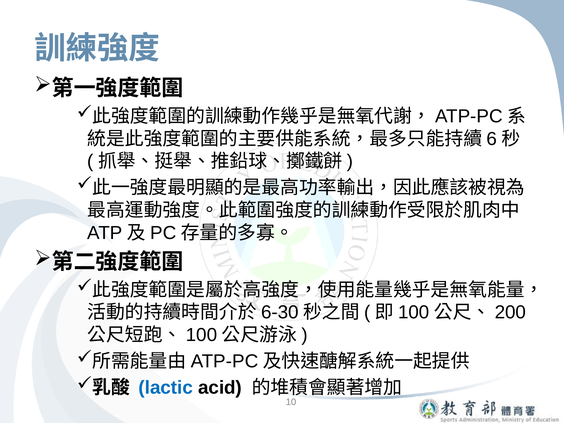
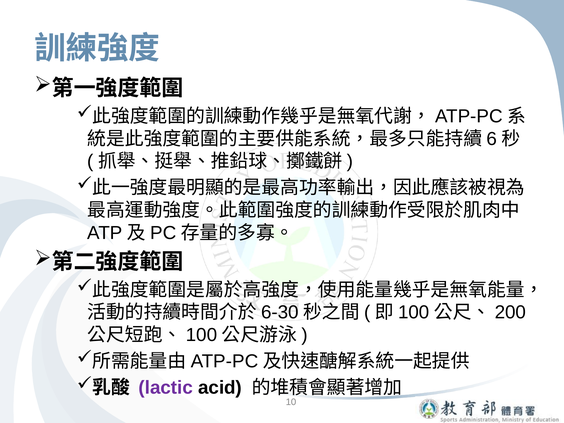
lactic colour: blue -> purple (166, 388)
